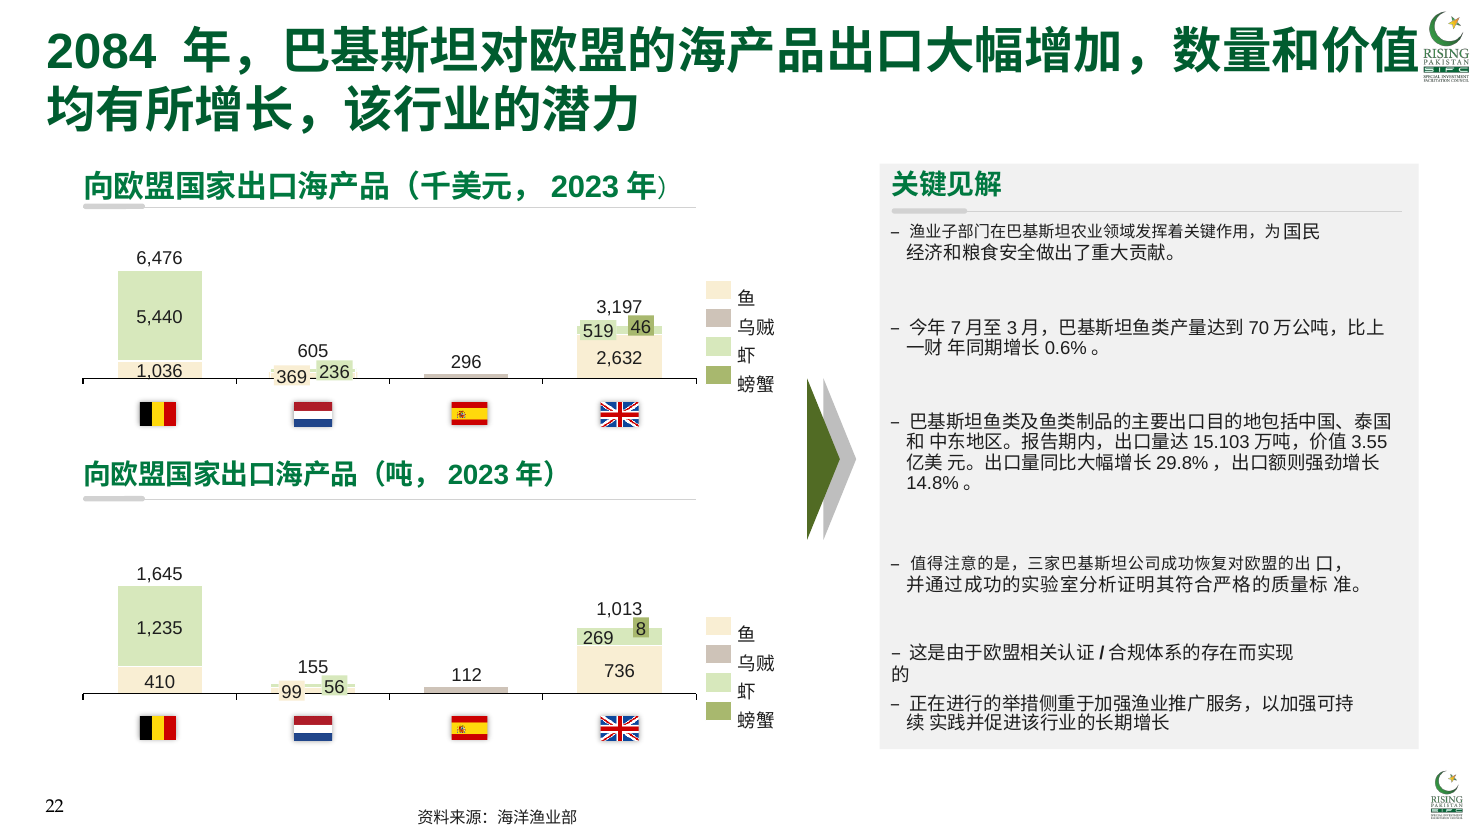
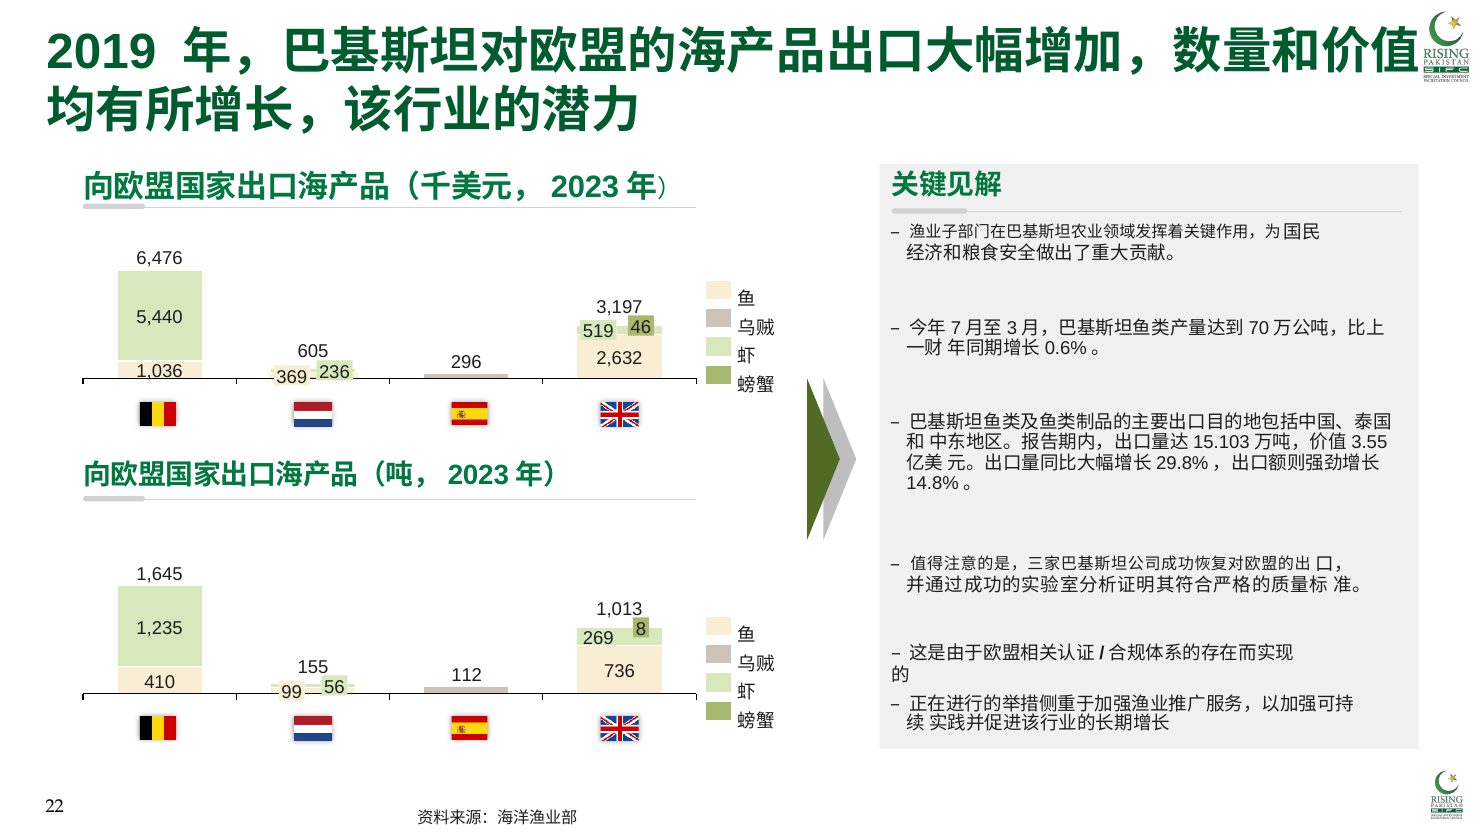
2084: 2084 -> 2019 (101, 52)
